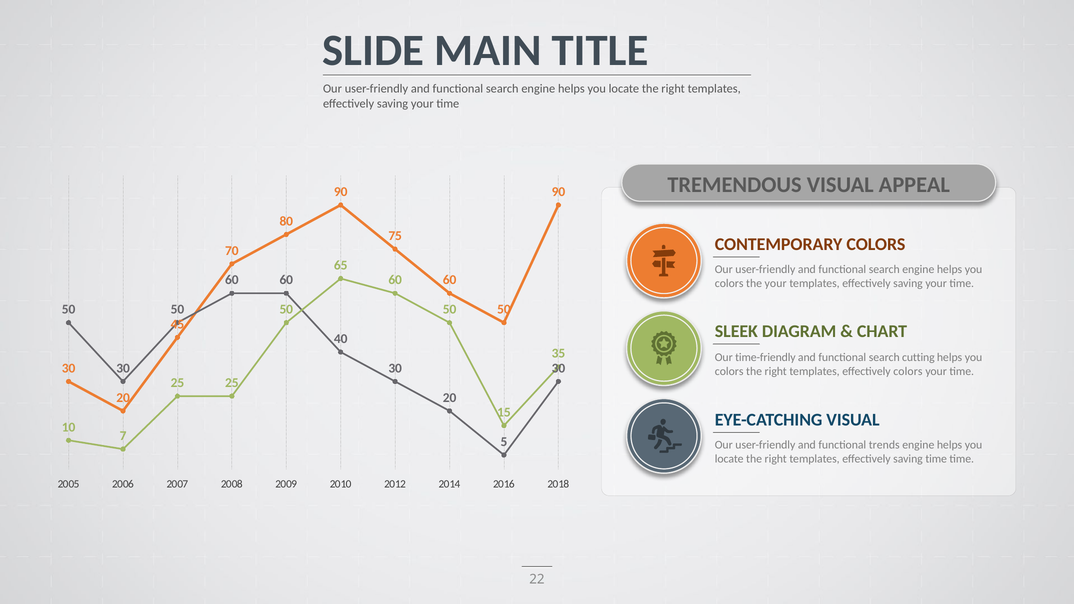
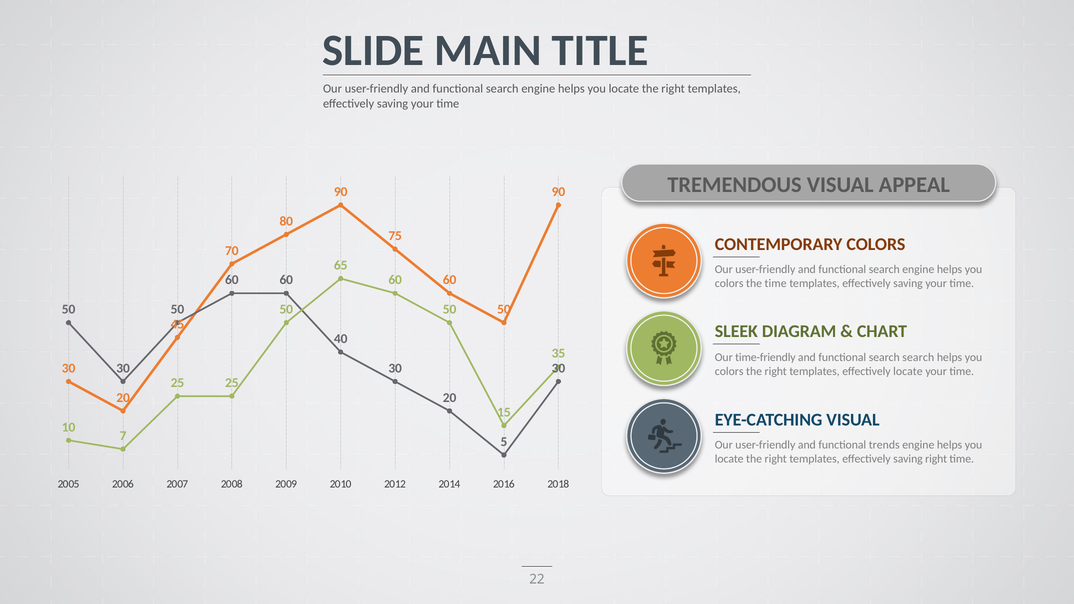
the your: your -> time (776, 284)
search cutting: cutting -> search (918, 358)
effectively colors: colors -> locate (908, 372)
saving time: time -> right (936, 459)
